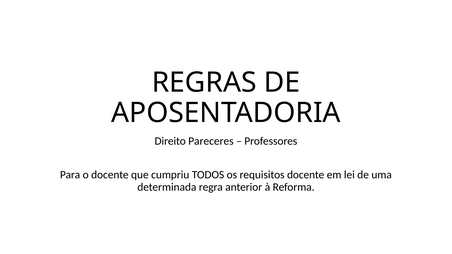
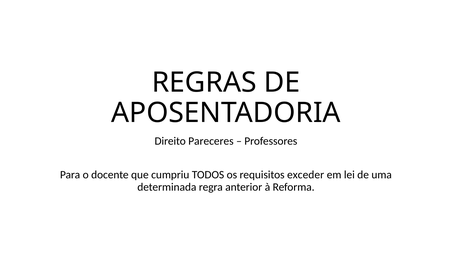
requisitos docente: docente -> exceder (306, 175)
